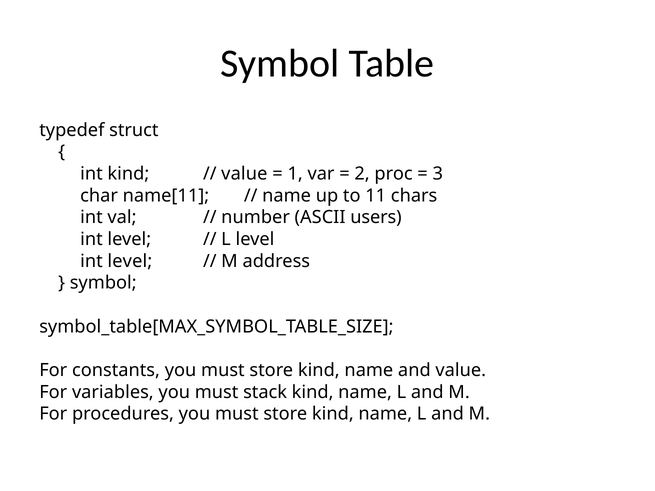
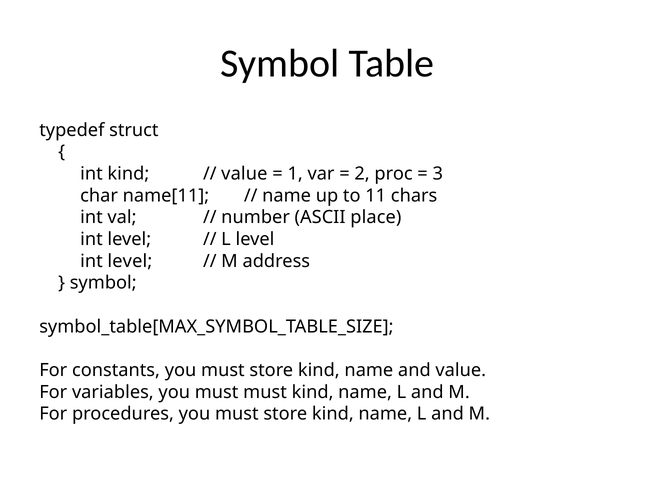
users: users -> place (376, 217)
must stack: stack -> must (265, 392)
